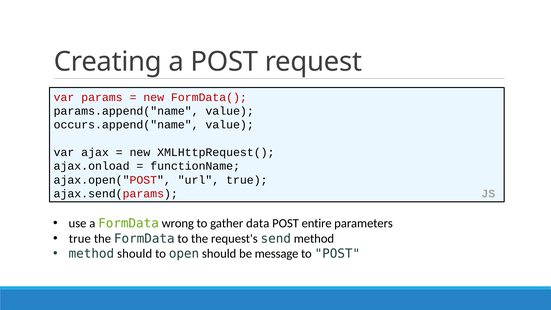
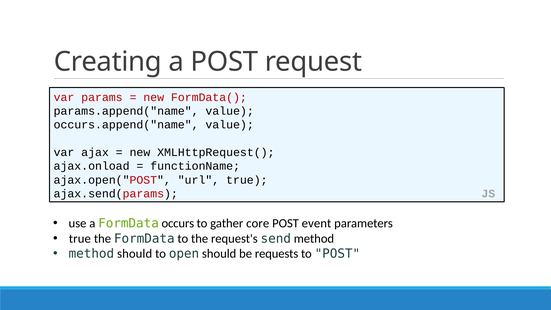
wrong: wrong -> occurs (178, 223)
data: data -> core (258, 223)
entire: entire -> event (317, 223)
message: message -> requests (277, 254)
